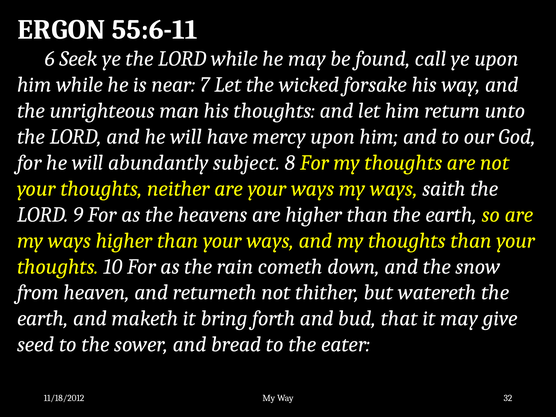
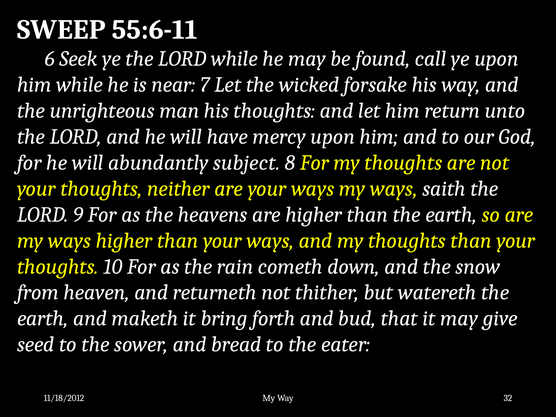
ERGON: ERGON -> SWEEP (61, 30)
